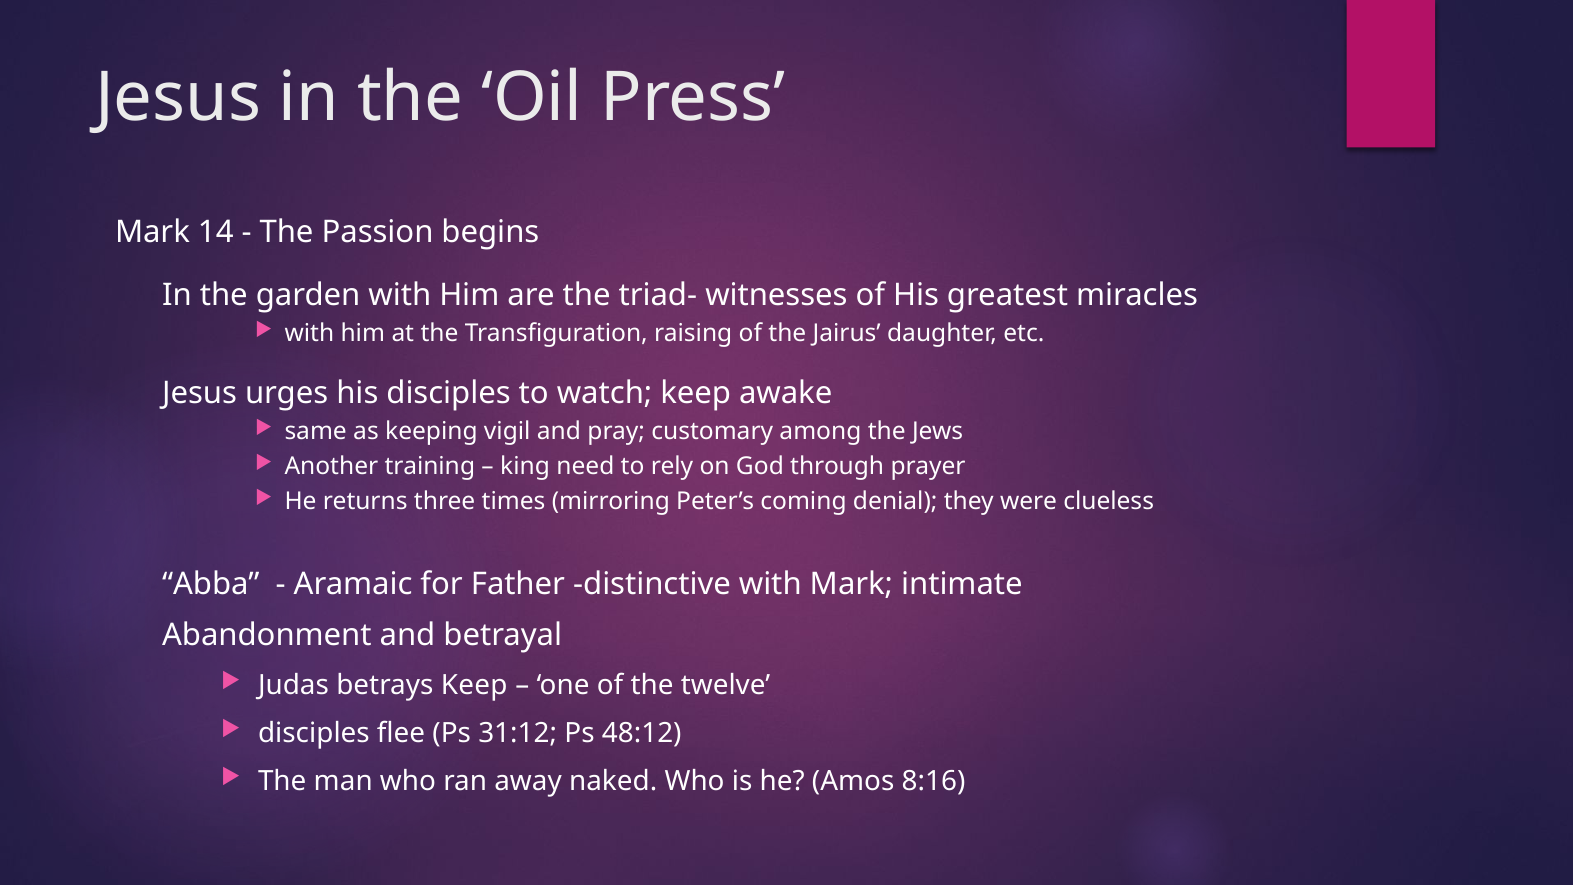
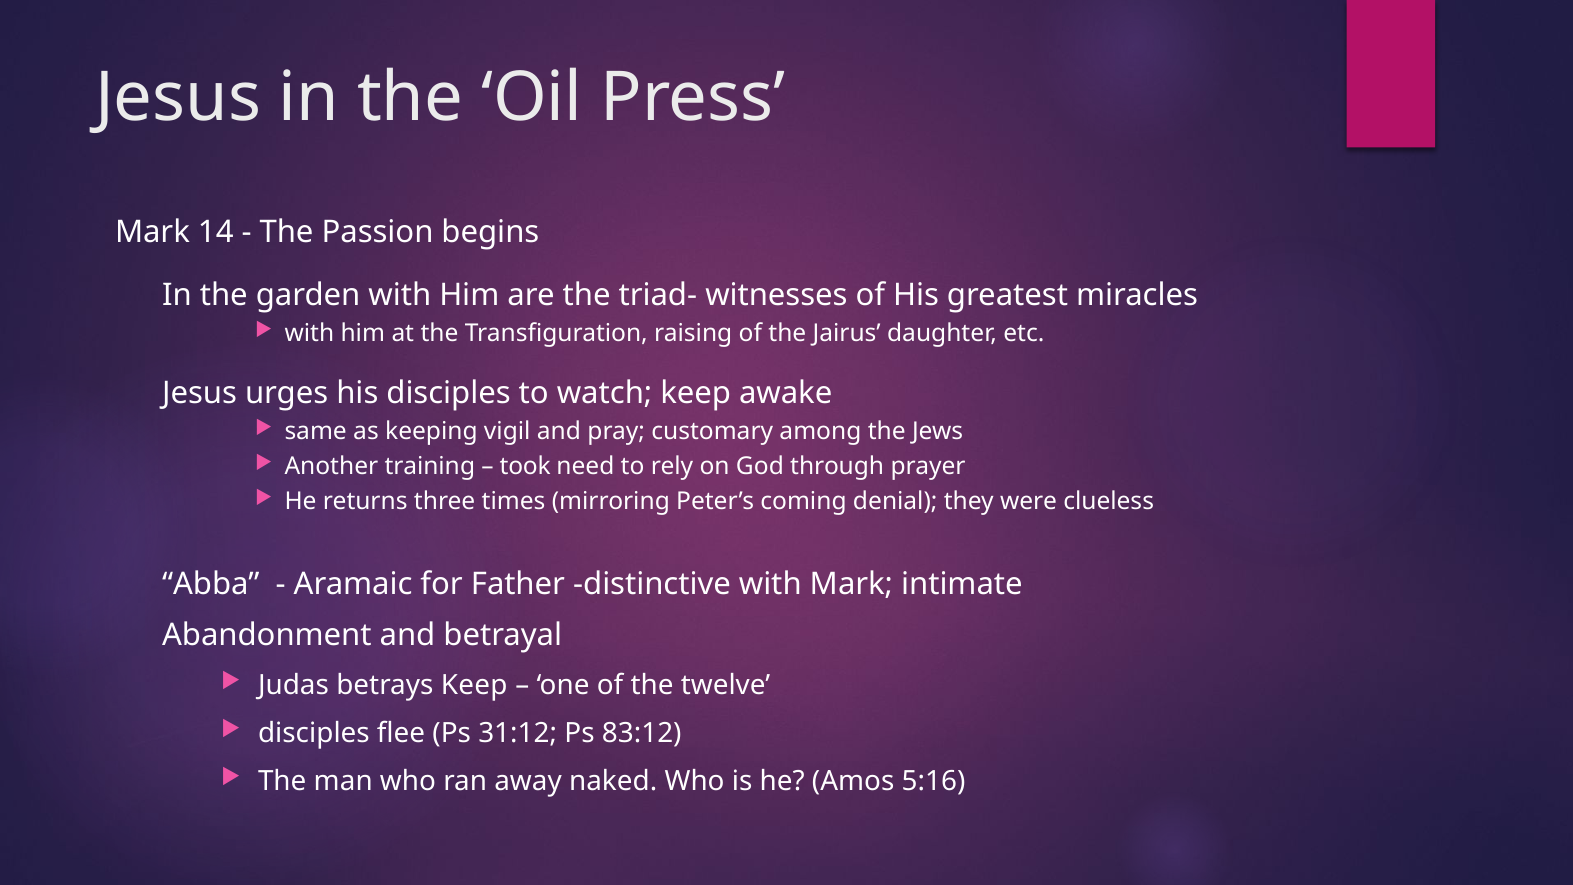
king: king -> took (525, 466)
48:12: 48:12 -> 83:12 (642, 733)
8:16: 8:16 -> 5:16 (933, 781)
